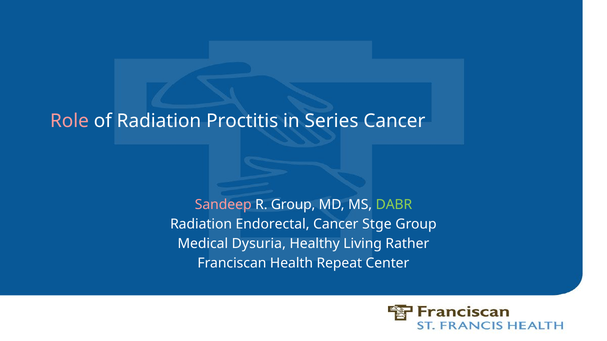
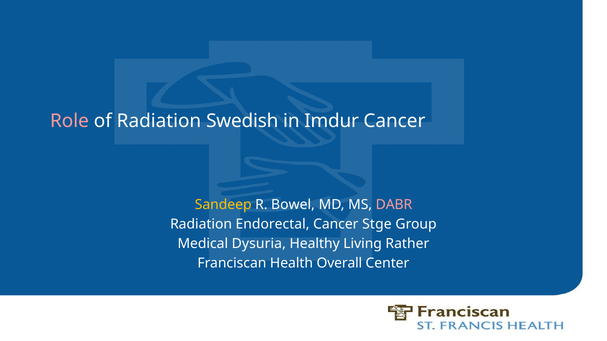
Proctitis: Proctitis -> Swedish (242, 121)
Series: Series -> Imdur (332, 121)
Sandeep colour: pink -> yellow (223, 205)
R Group: Group -> Bowel (293, 205)
DABR colour: light green -> pink (394, 205)
Repeat: Repeat -> Overall (339, 263)
